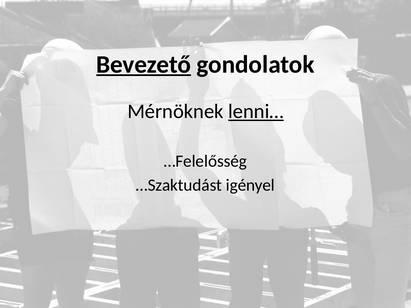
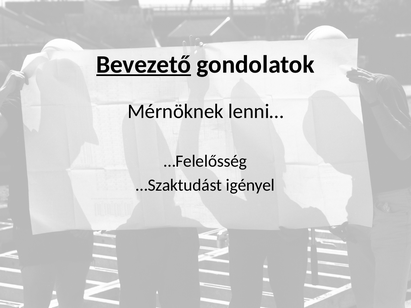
lenni… underline: present -> none (256, 112)
